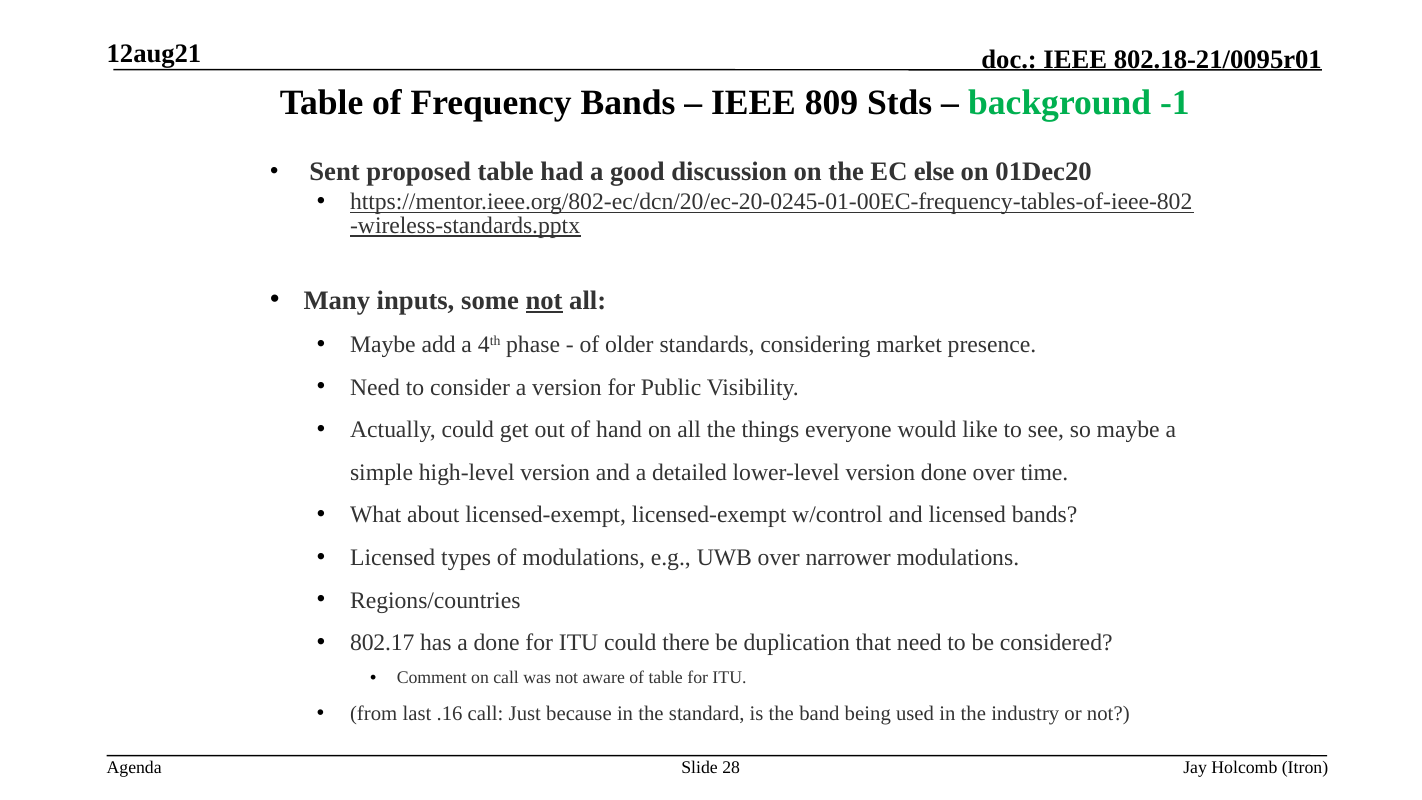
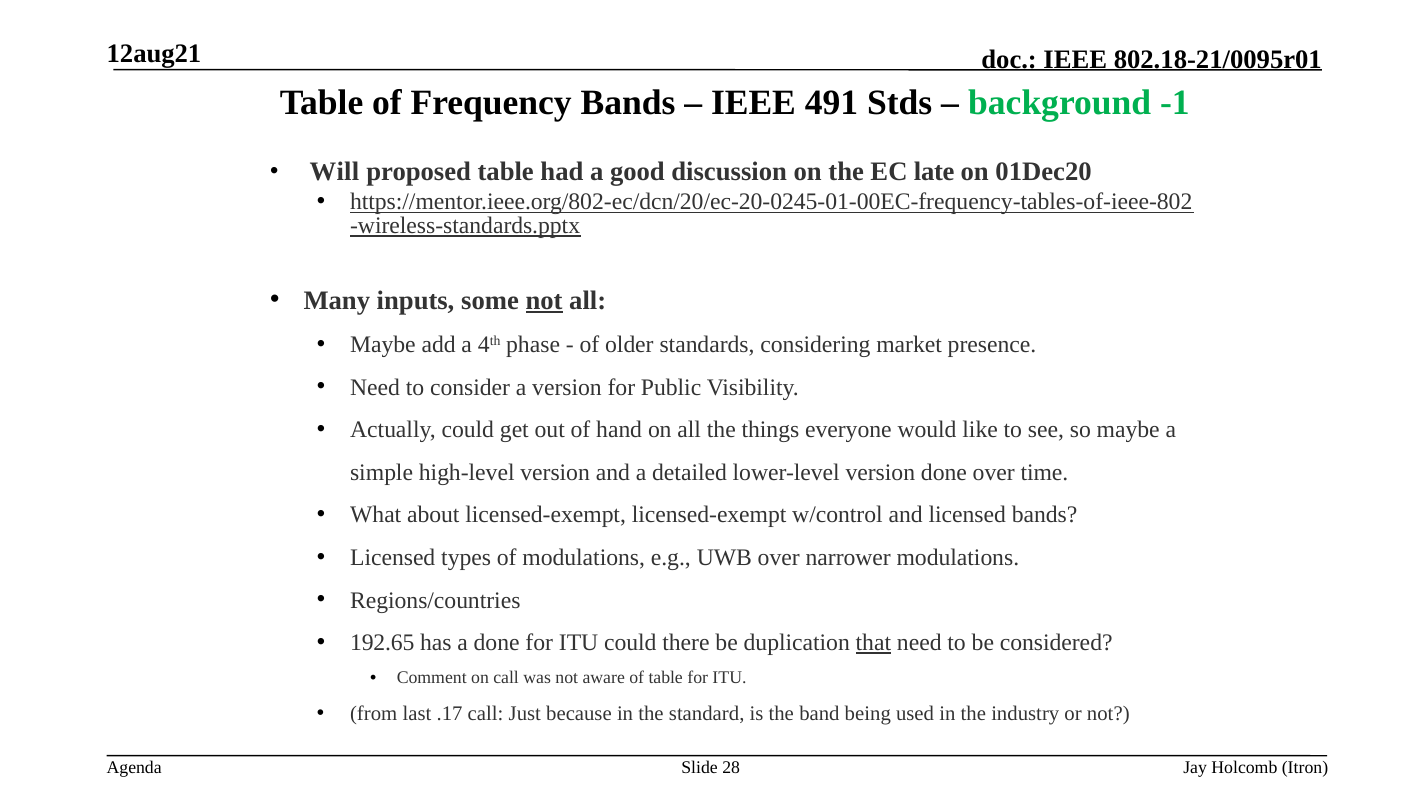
809: 809 -> 491 (832, 103)
Sent: Sent -> Will (334, 172)
else: else -> late (934, 172)
802.17: 802.17 -> 192.65 (382, 643)
that underline: none -> present (873, 643)
.16: .16 -> .17 (450, 714)
